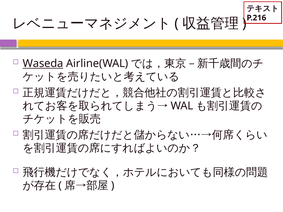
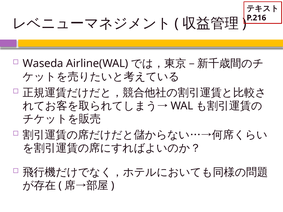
Waseda underline: present -> none (43, 64)
